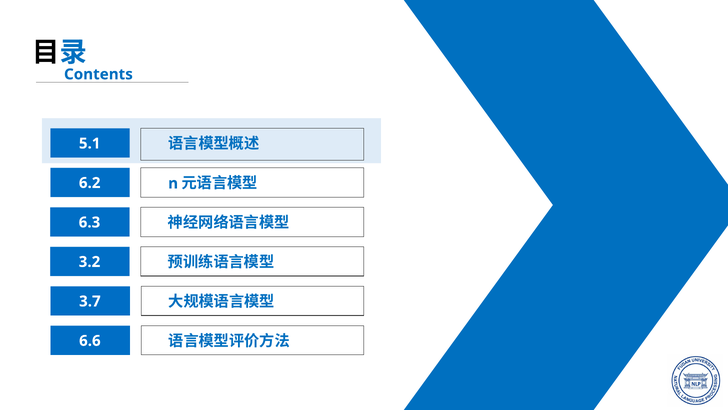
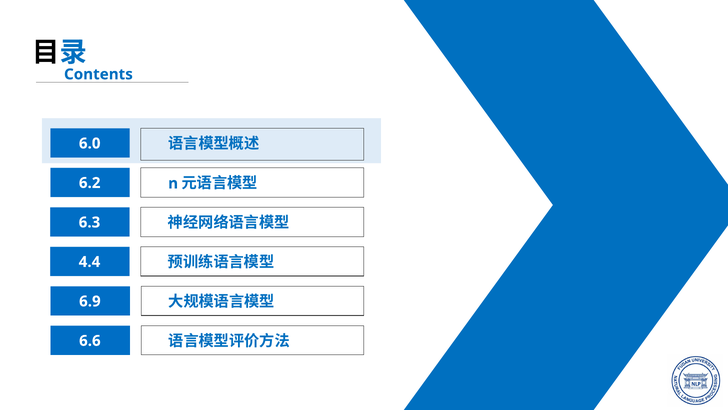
5.1: 5.1 -> 6.0 (90, 143)
3.2: 3.2 -> 4.4 (89, 262)
3.7: 3.7 -> 6.9 (90, 301)
